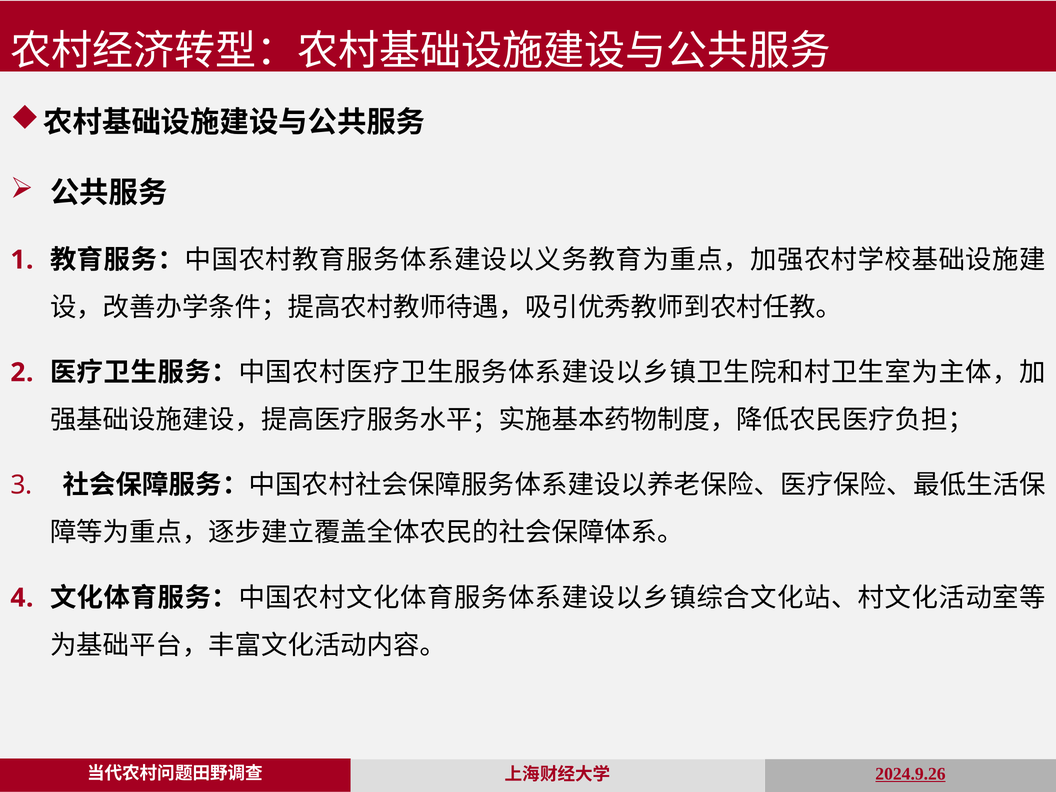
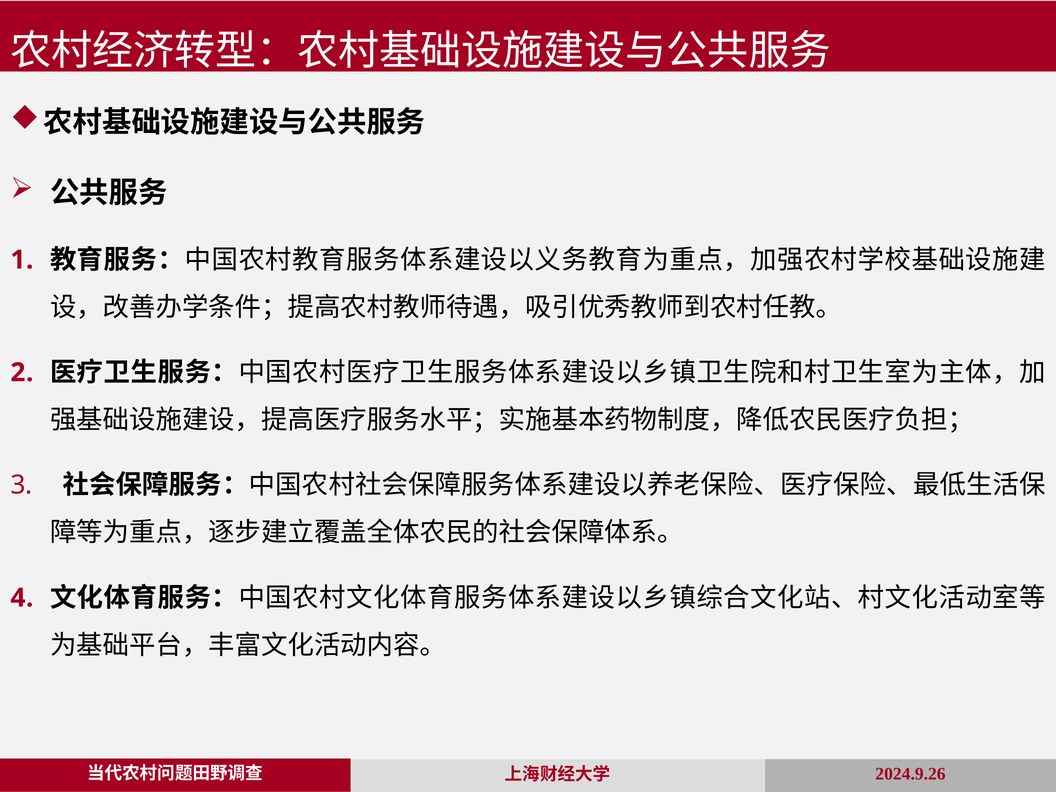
2024.9.26 underline: present -> none (911, 774)
